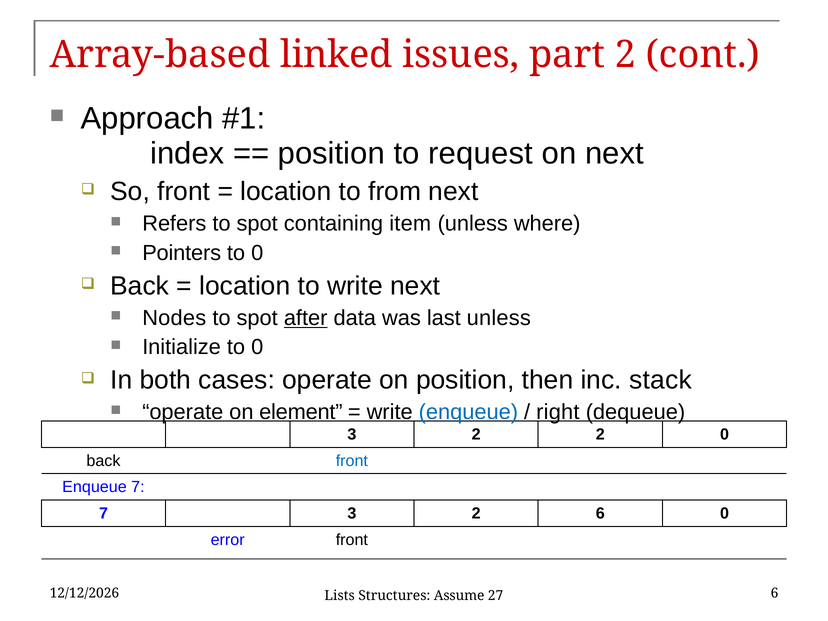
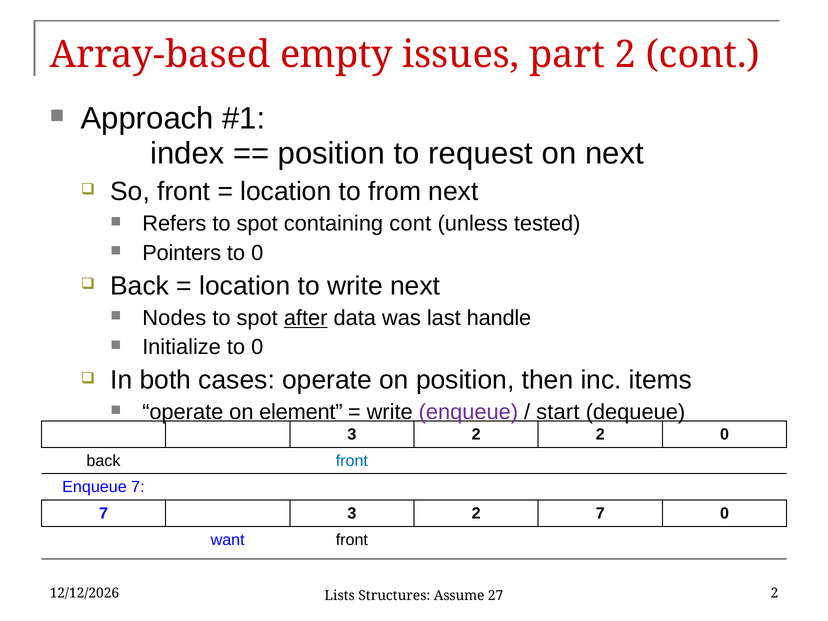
linked: linked -> empty (336, 55)
containing item: item -> cont (410, 224)
where: where -> tested (547, 224)
last unless: unless -> handle (499, 318)
stack: stack -> items (661, 380)
enqueue colour: blue -> purple (468, 412)
right: right -> start (558, 412)
2 6: 6 -> 7 (600, 514)
error: error -> want (228, 540)
6: 6 -> 2 (775, 593)
